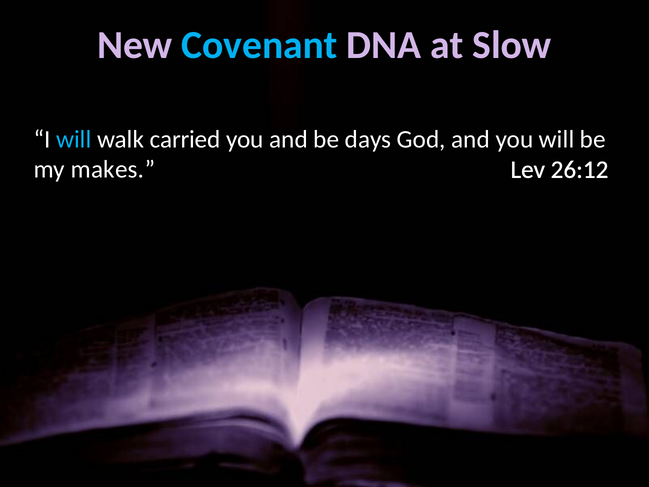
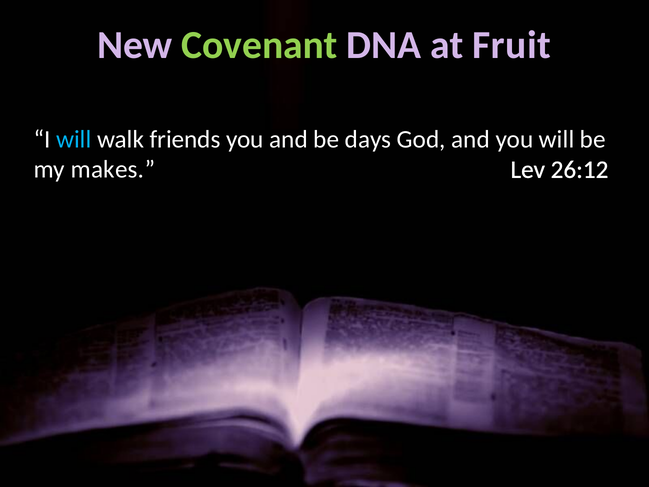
Covenant colour: light blue -> light green (259, 45)
Slow: Slow -> Fruit (512, 45)
carried: carried -> friends (185, 139)
